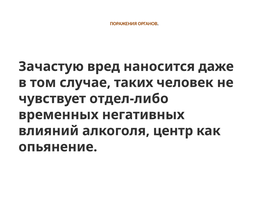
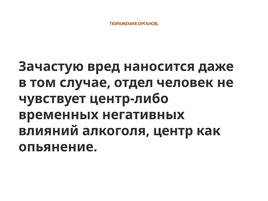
таких: таких -> отдел (134, 83)
отдел-либо: отдел-либо -> центр-либо (129, 99)
